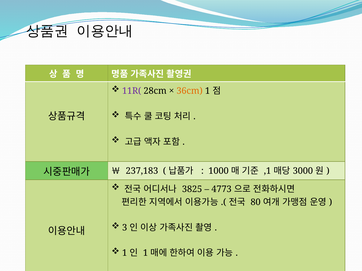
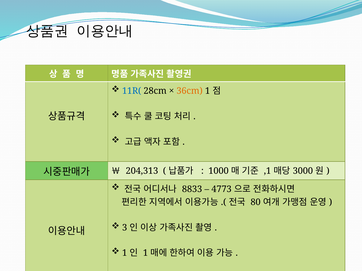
11R( colour: purple -> blue (132, 91)
237,183: 237,183 -> 204,313 (142, 171)
3825: 3825 -> 8833 (192, 189)
